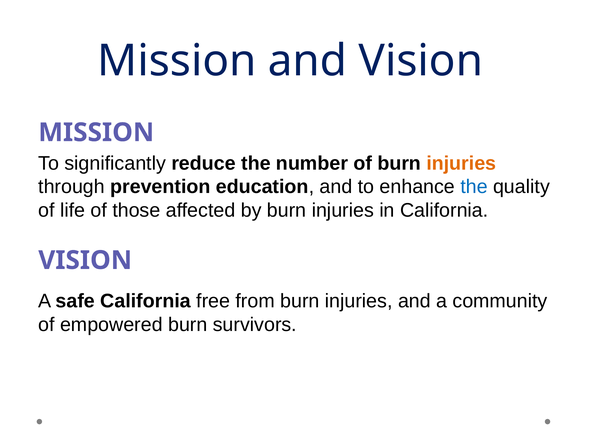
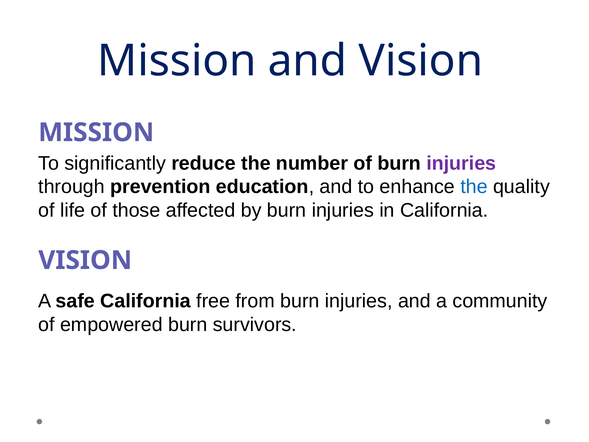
injuries colour: orange -> purple (461, 163)
